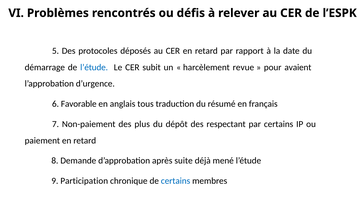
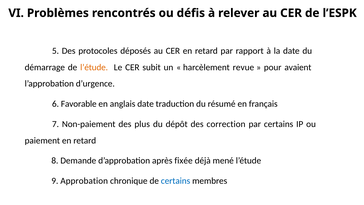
l’étude colour: blue -> orange (94, 67)
anglais tous: tous -> date (146, 104)
respectant: respectant -> correction (226, 124)
suite: suite -> fixée (184, 161)
Participation: Participation -> Approbation (84, 181)
